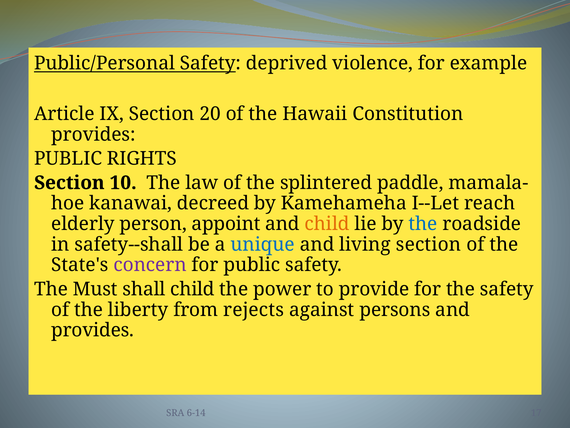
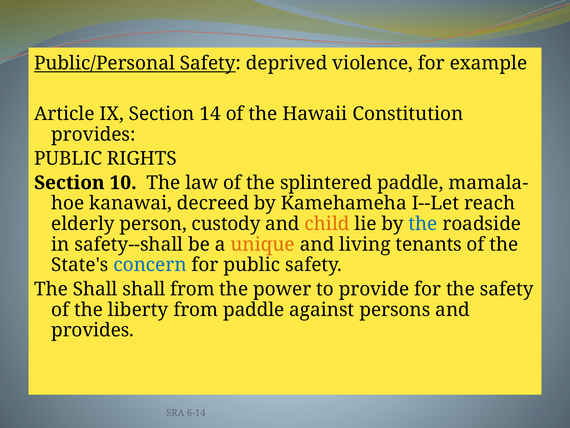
20: 20 -> 14 (210, 114)
appoint: appoint -> custody (226, 224)
unique colour: blue -> orange (263, 244)
living section: section -> tenants (429, 244)
concern colour: purple -> blue (150, 265)
The Must: Must -> Shall (95, 289)
shall child: child -> from (192, 289)
from rejects: rejects -> paddle (254, 309)
